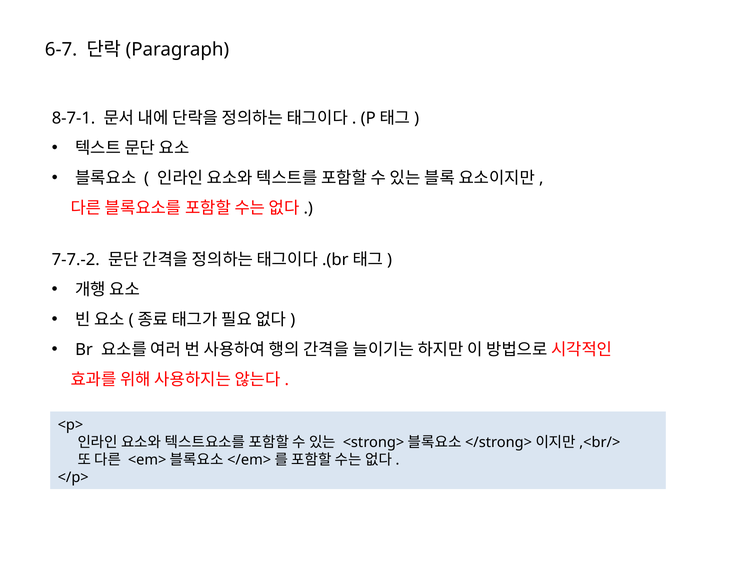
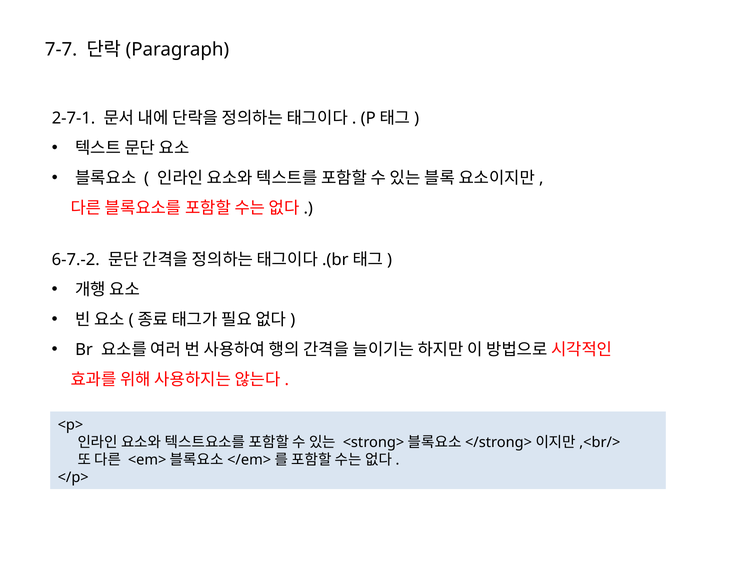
6-7: 6-7 -> 7-7 (61, 49)
8-7-1: 8-7-1 -> 2-7-1 (74, 118)
7-7.-2: 7-7.-2 -> 6-7.-2 (76, 259)
